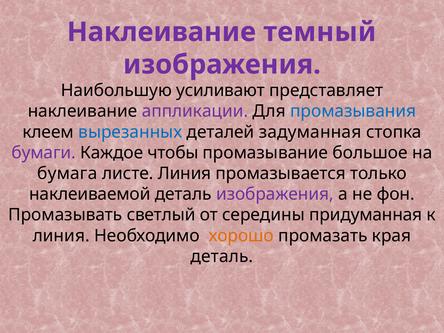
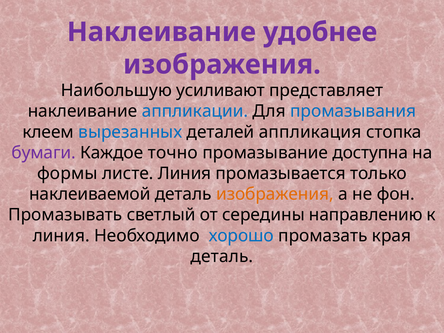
темный: темный -> удобнее (320, 32)
аппликации colour: purple -> blue (195, 111)
задуманная: задуманная -> аппликация (310, 132)
чтобы: чтобы -> точно (173, 153)
большое: большое -> доступна (370, 153)
бумага: бумага -> формы (67, 173)
изображения colour: purple -> orange (275, 194)
придуманная: придуманная -> направлению (366, 215)
хорошо colour: orange -> blue (241, 236)
